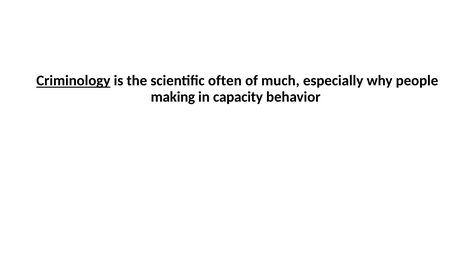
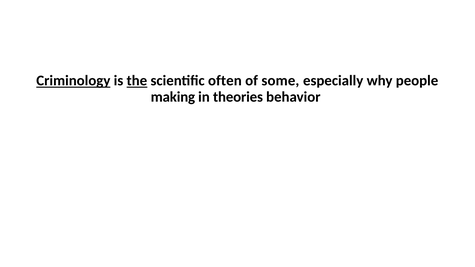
the underline: none -> present (137, 81)
much: much -> some (280, 81)
capacity: capacity -> theories (238, 97)
